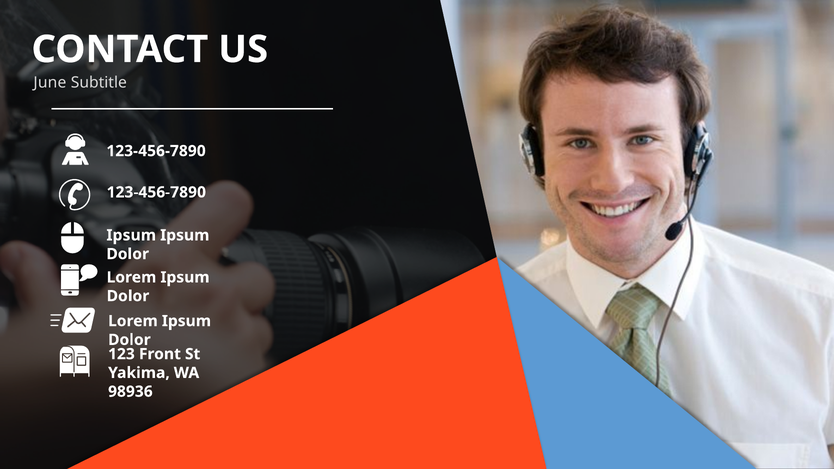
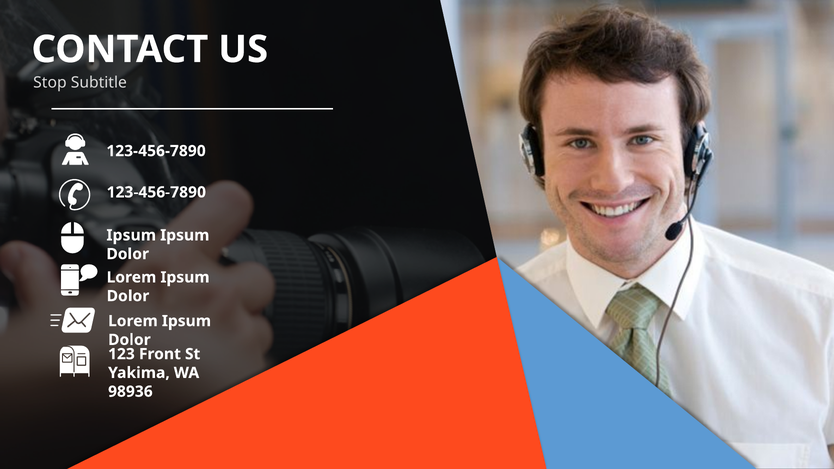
June: June -> Stop (50, 83)
